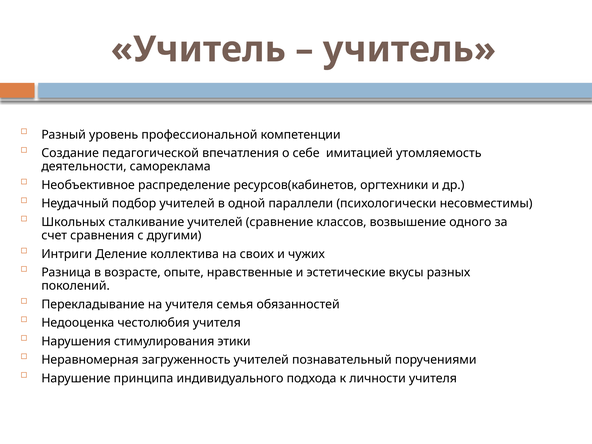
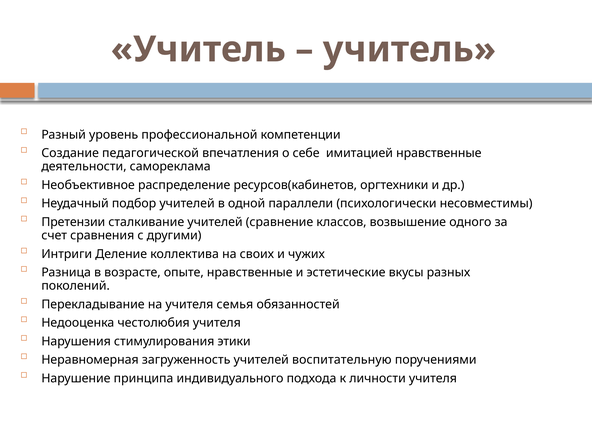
имитацией утомляемость: утомляемость -> нравственные (439, 153)
Школьных: Школьных -> Претензии (73, 222)
познавательный: познавательный -> воспитательную (342, 360)
